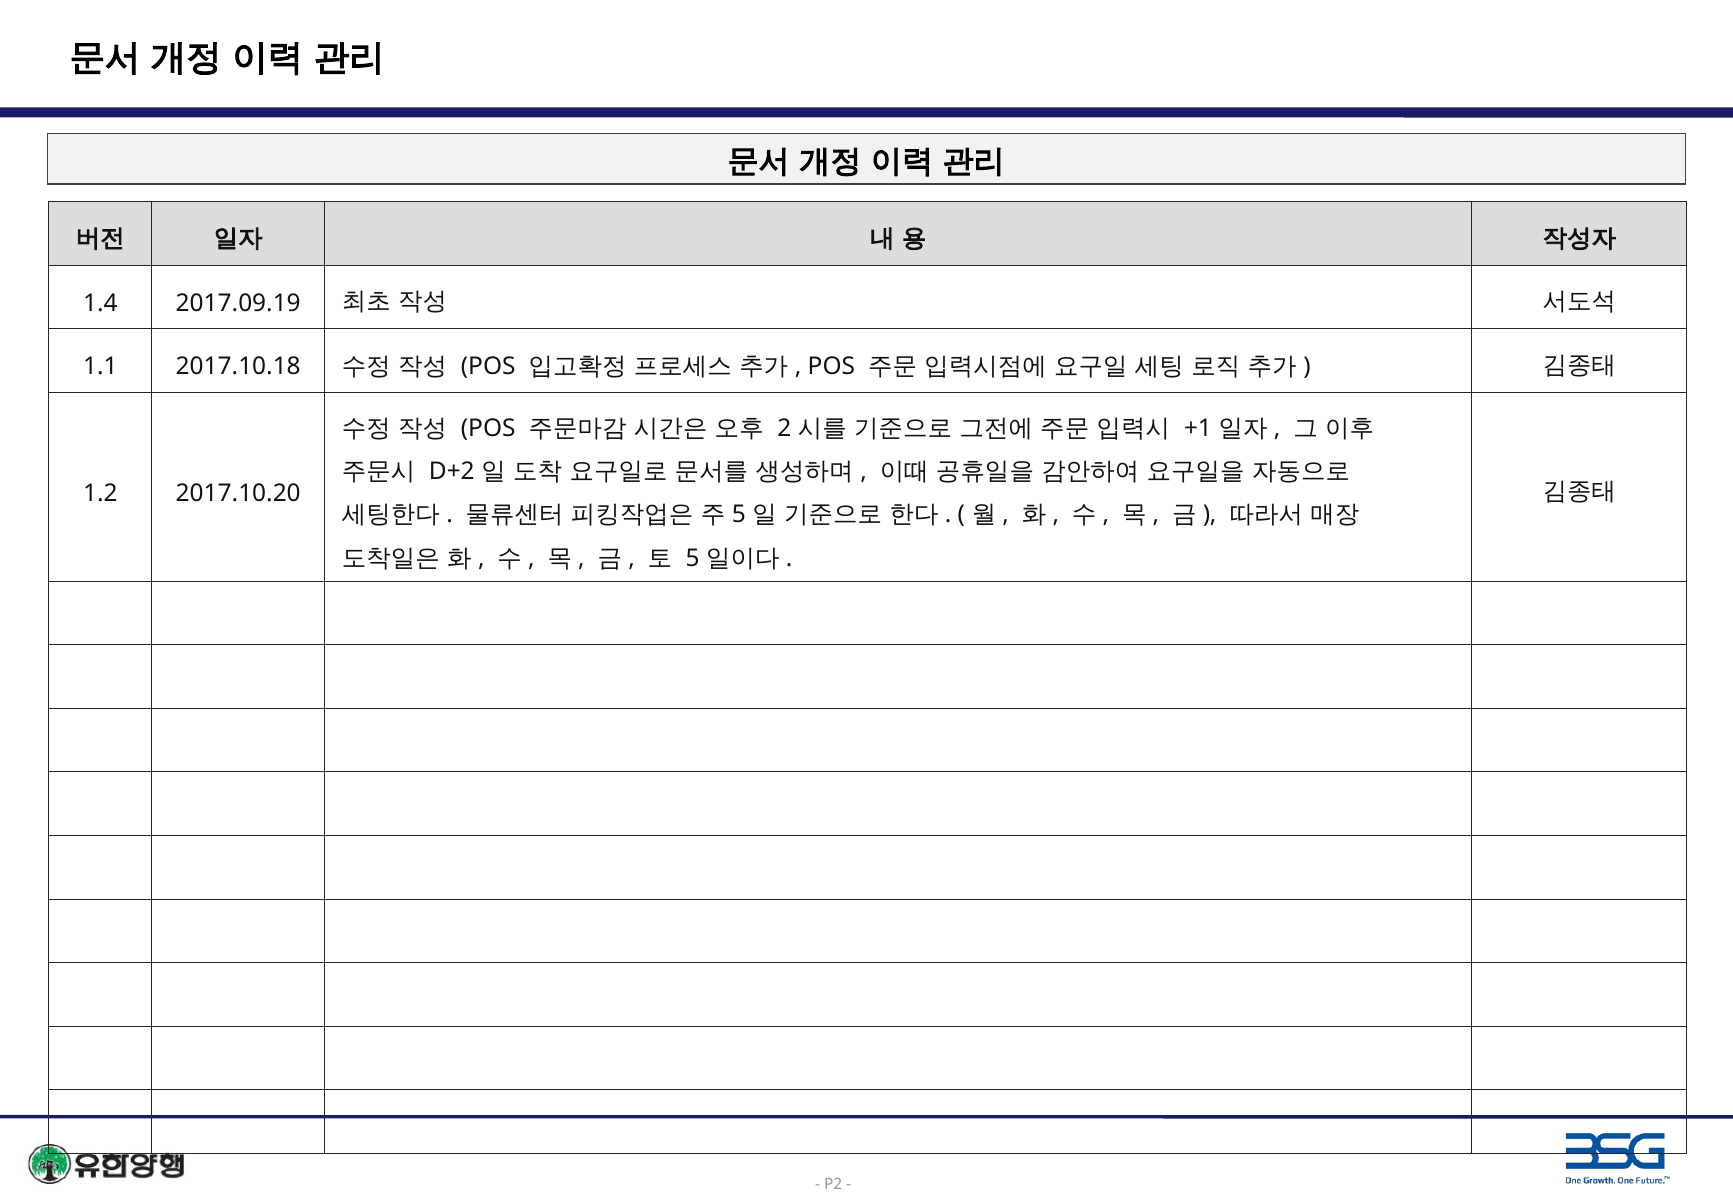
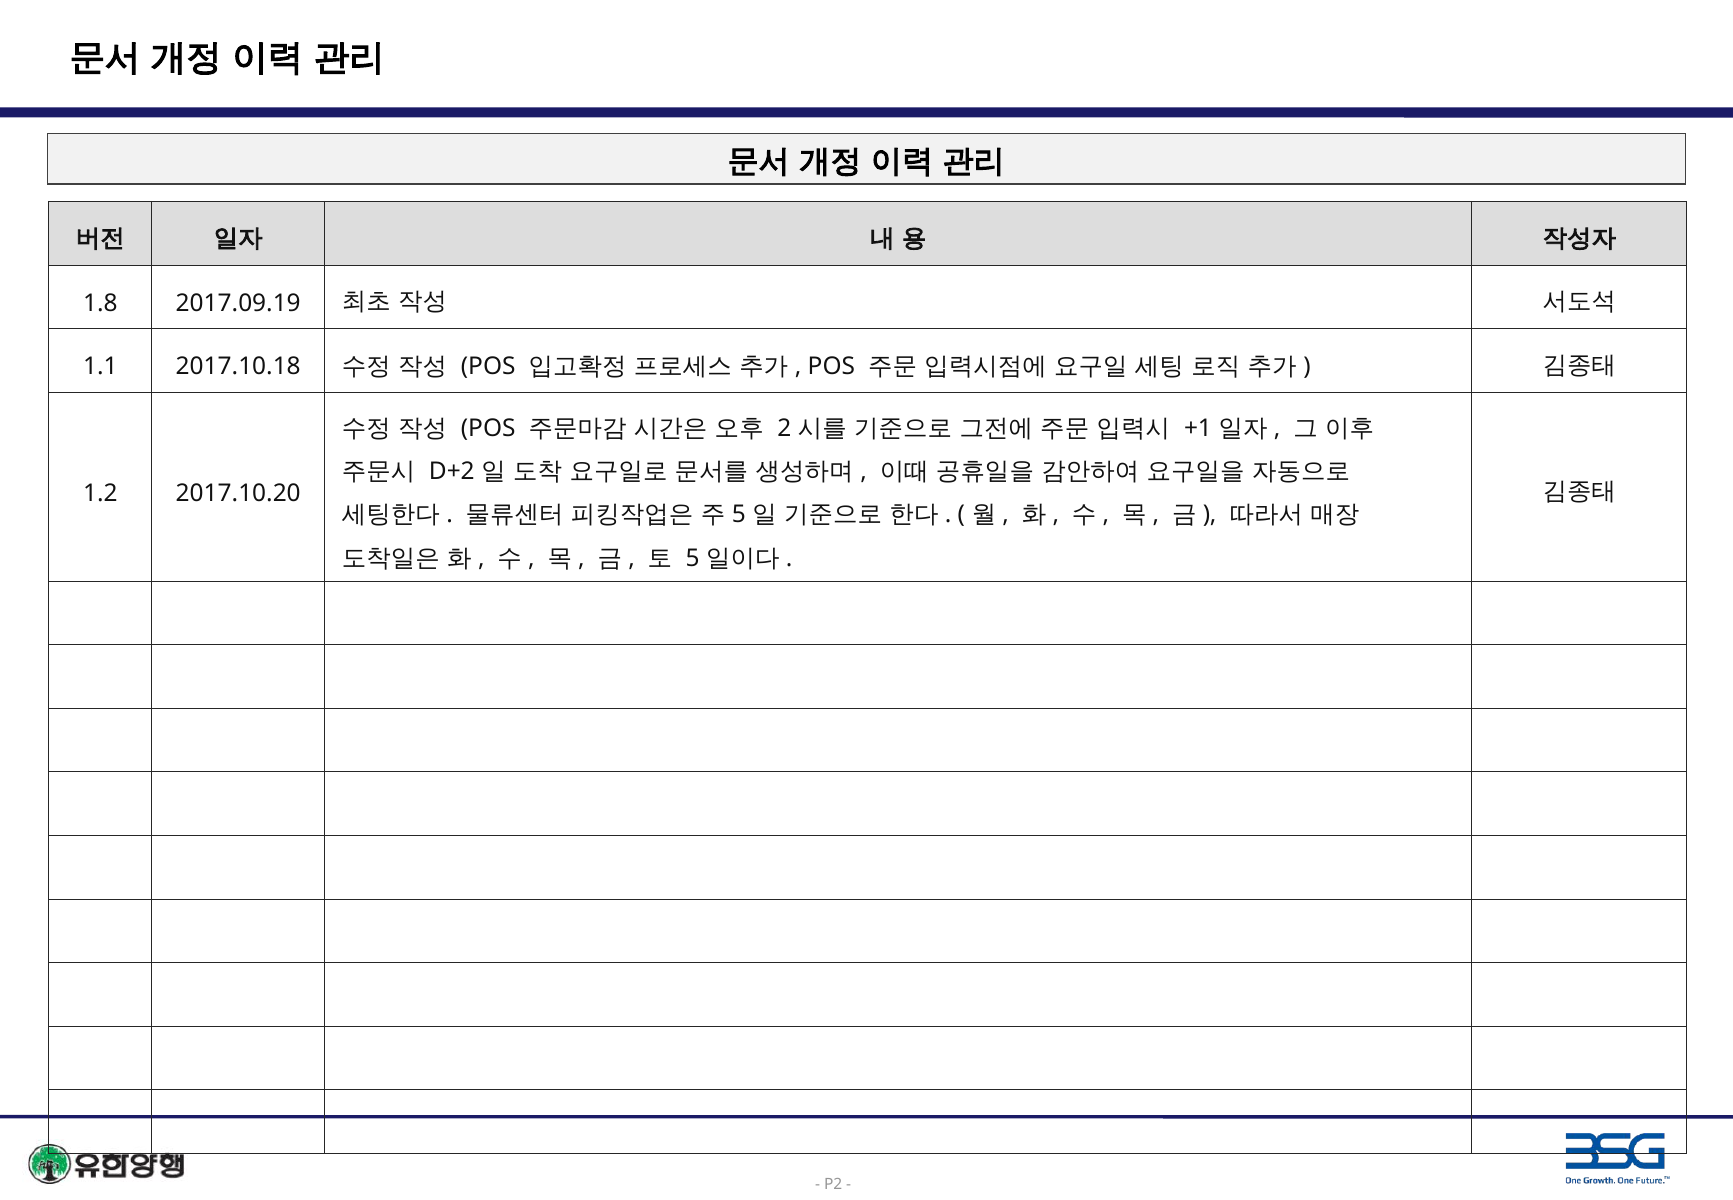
1.4: 1.4 -> 1.8 (100, 303)
